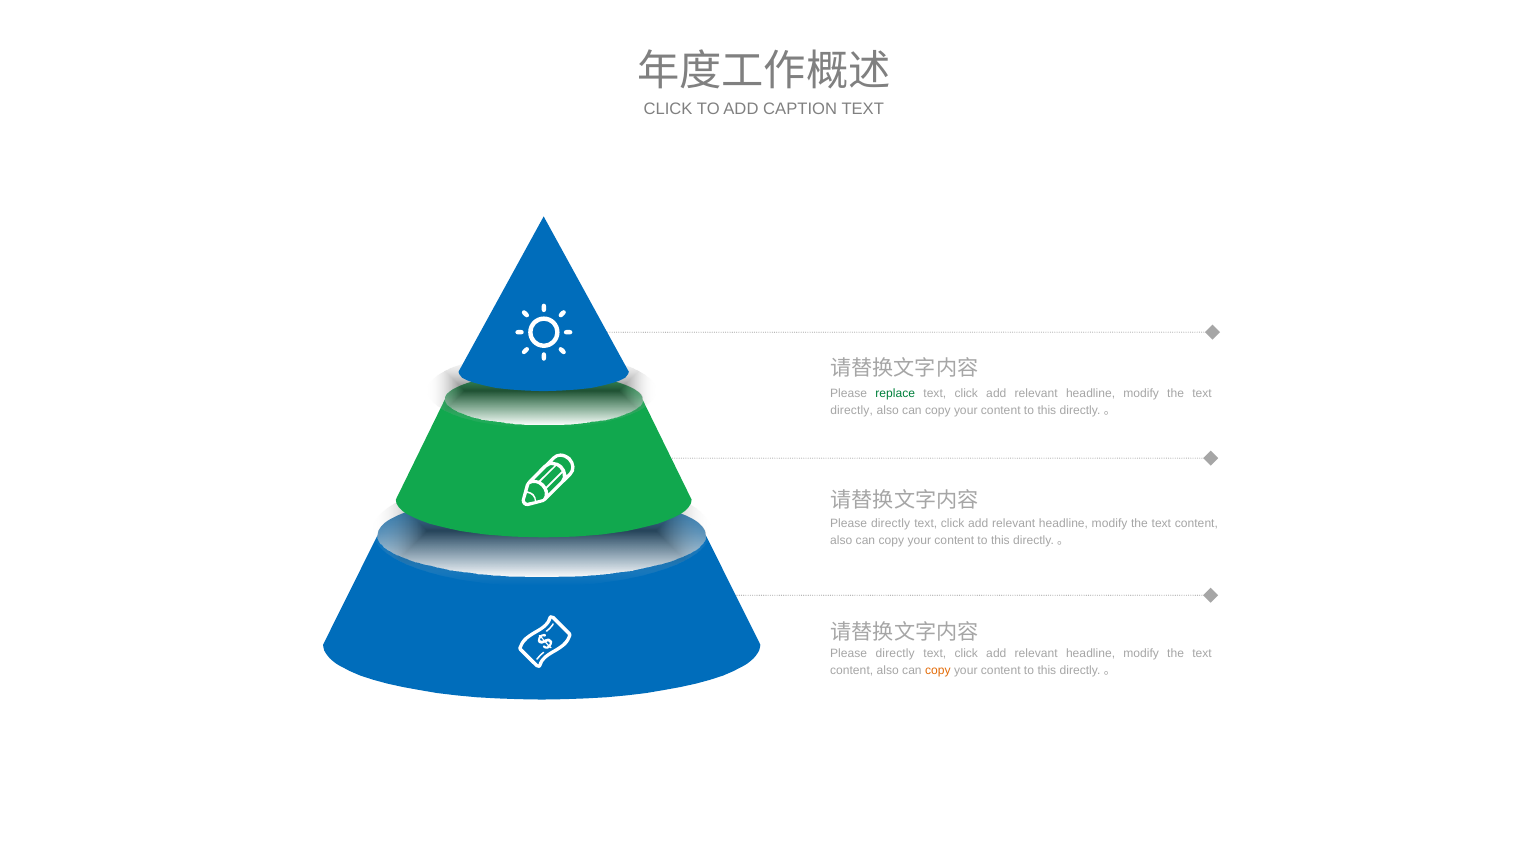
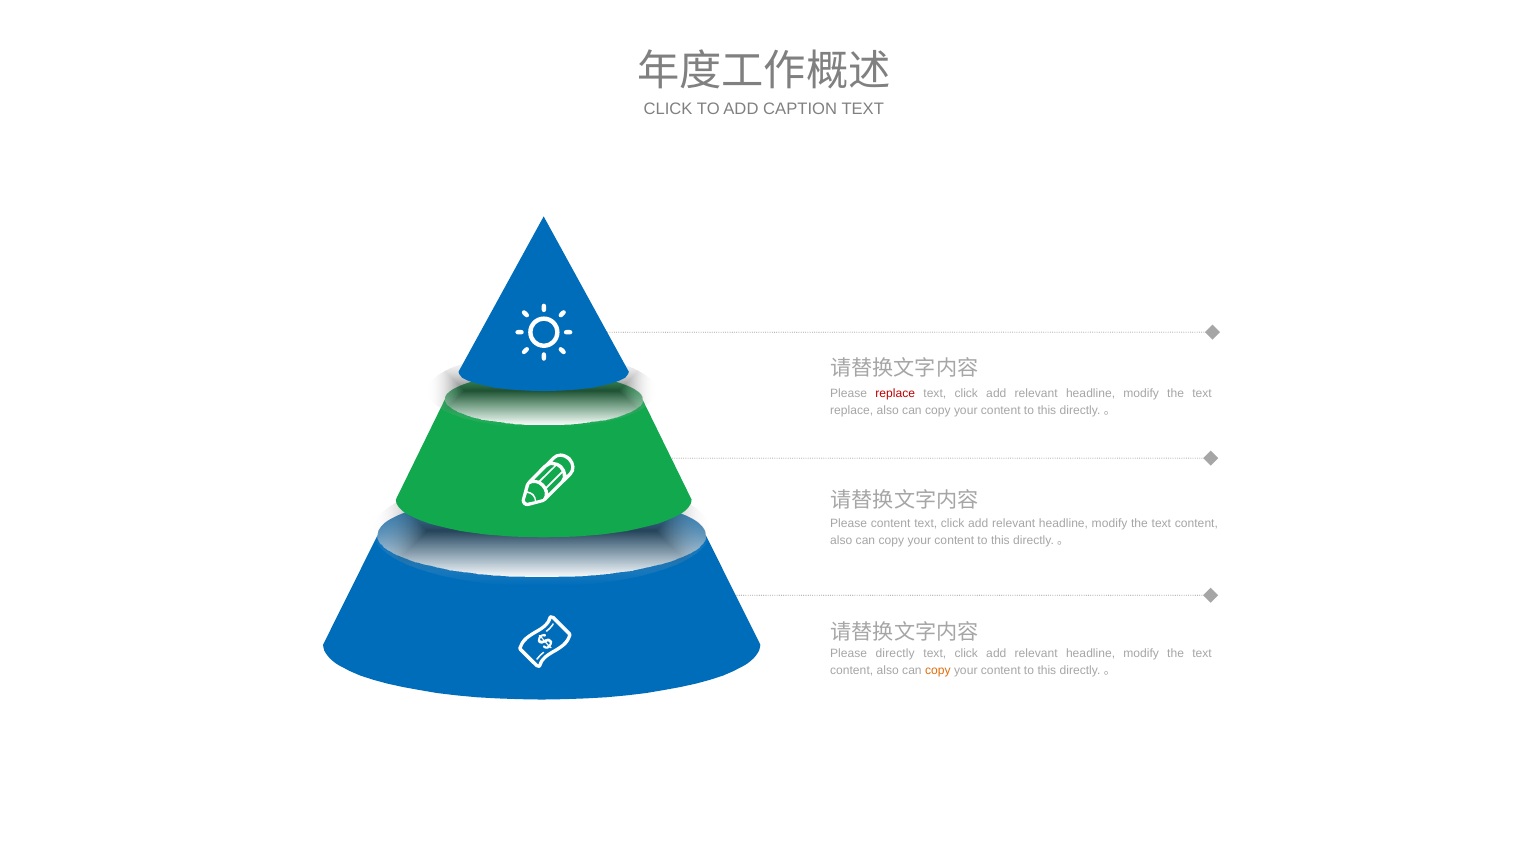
replace colour: green -> red (895, 393)
directly: directly -> replace (852, 411)
directly: directly -> content (891, 523)
